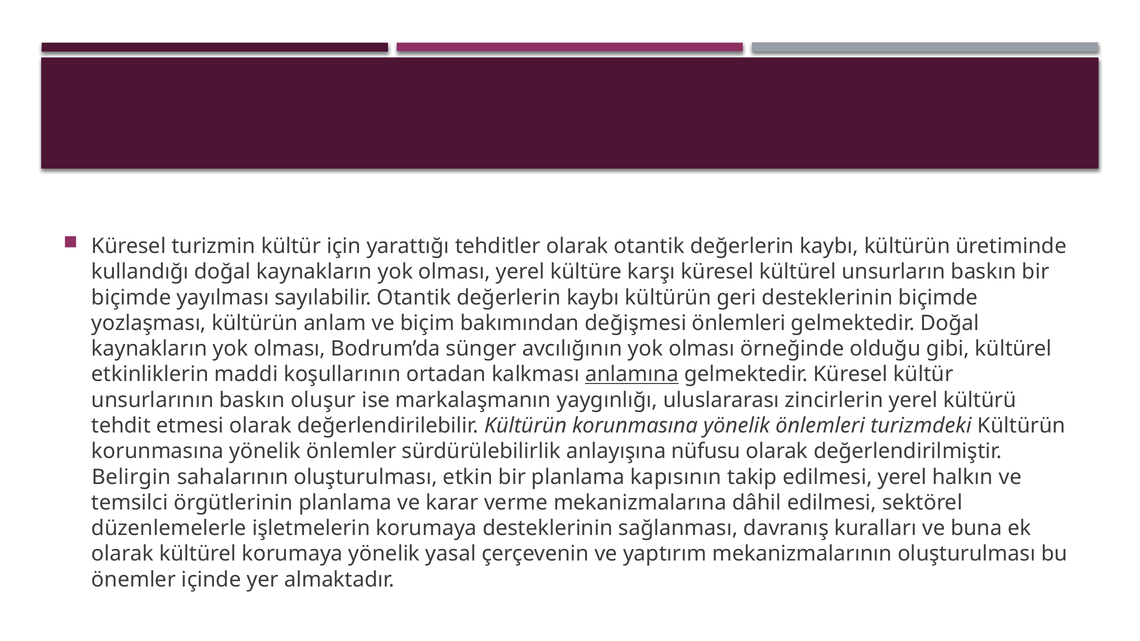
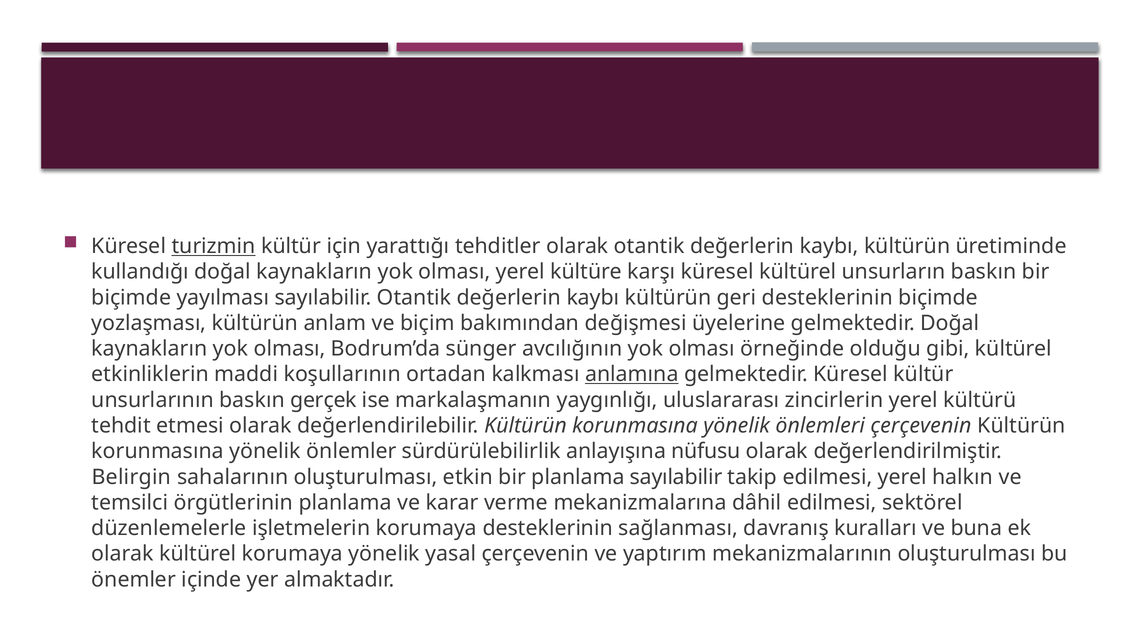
turizmin underline: none -> present (214, 246)
değişmesi önlemleri: önlemleri -> üyelerine (739, 323)
oluşur: oluşur -> gerçek (324, 400)
önlemleri turizmdeki: turizmdeki -> çerçevenin (921, 426)
planlama kapısının: kapısının -> sayılabilir (676, 477)
